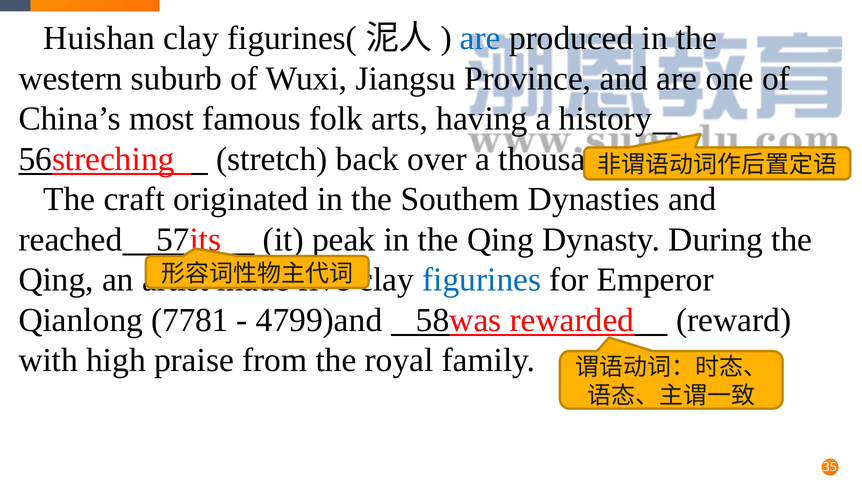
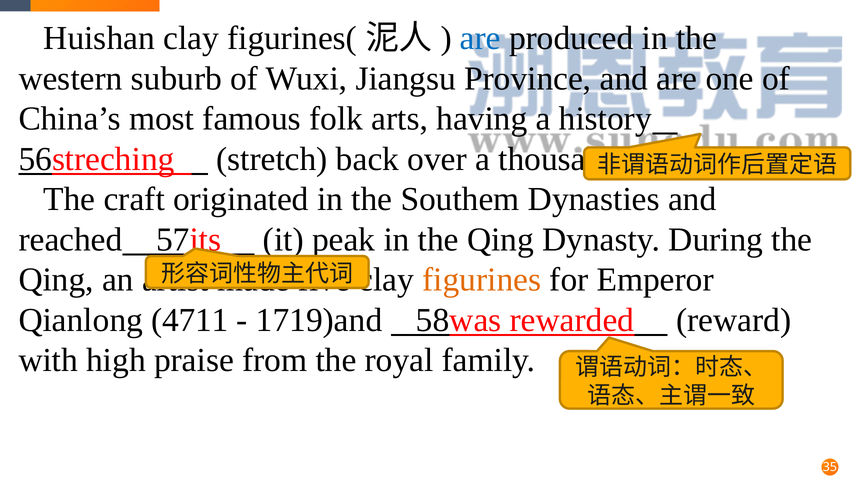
figurines colour: blue -> orange (482, 280)
7781: 7781 -> 4711 (190, 320)
4799)and: 4799)and -> 1719)and (319, 320)
